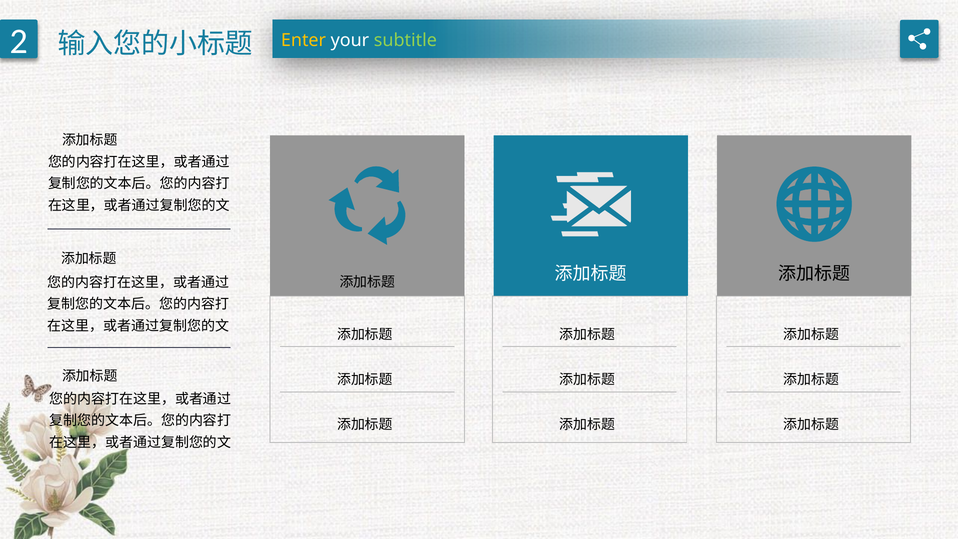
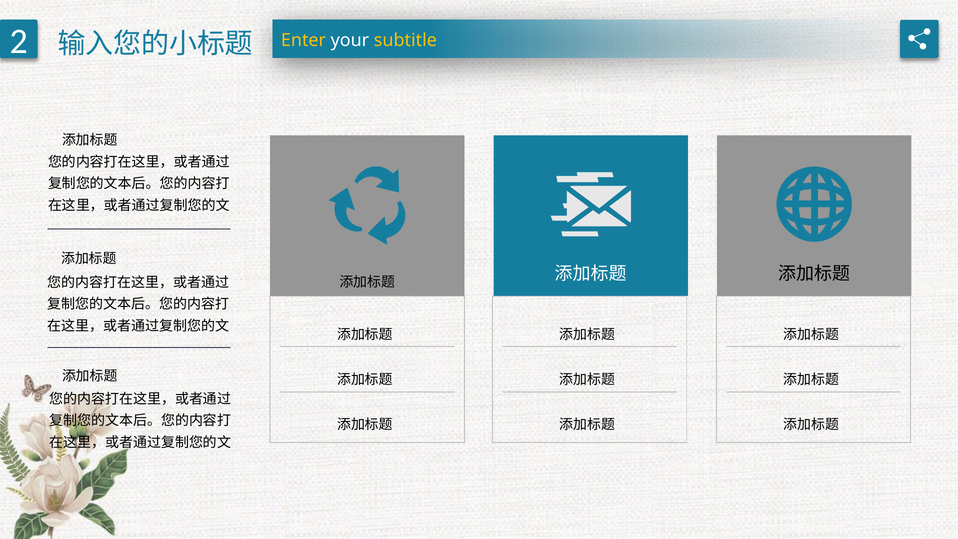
subtitle colour: light green -> yellow (405, 40)
